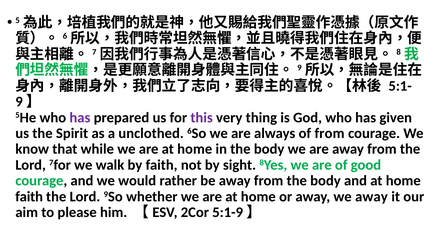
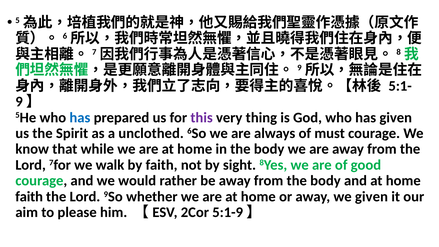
has colour: purple -> blue (80, 117)
of from: from -> must (330, 133)
we away: away -> given (371, 197)
